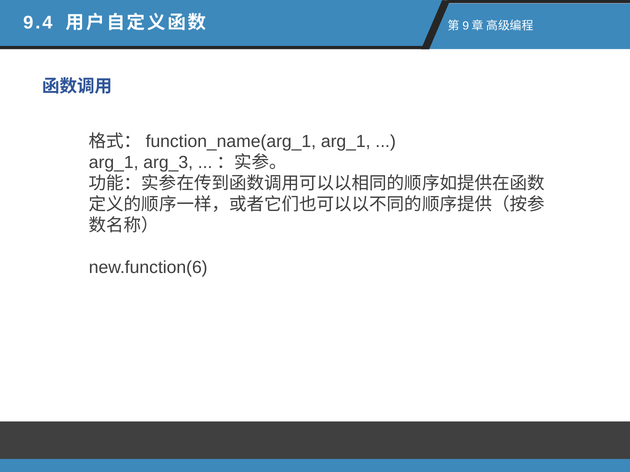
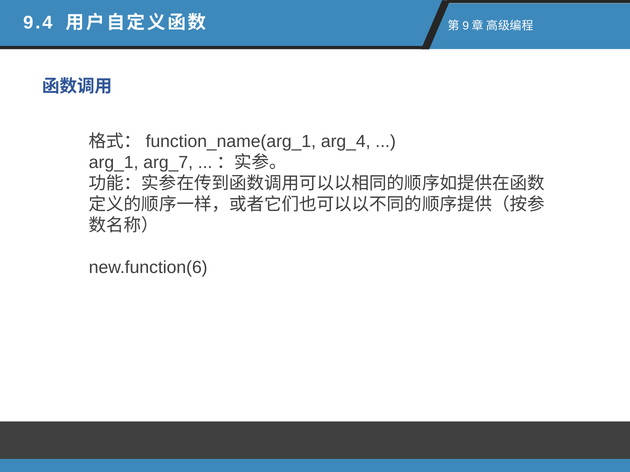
arg_1: arg_1 -> arg_4 (346, 142)
arg_3: arg_3 -> arg_7 (168, 163)
